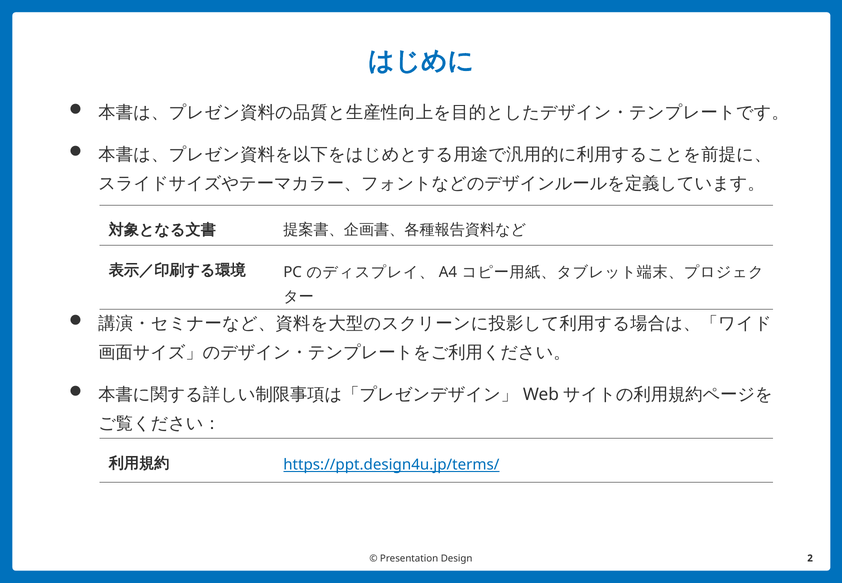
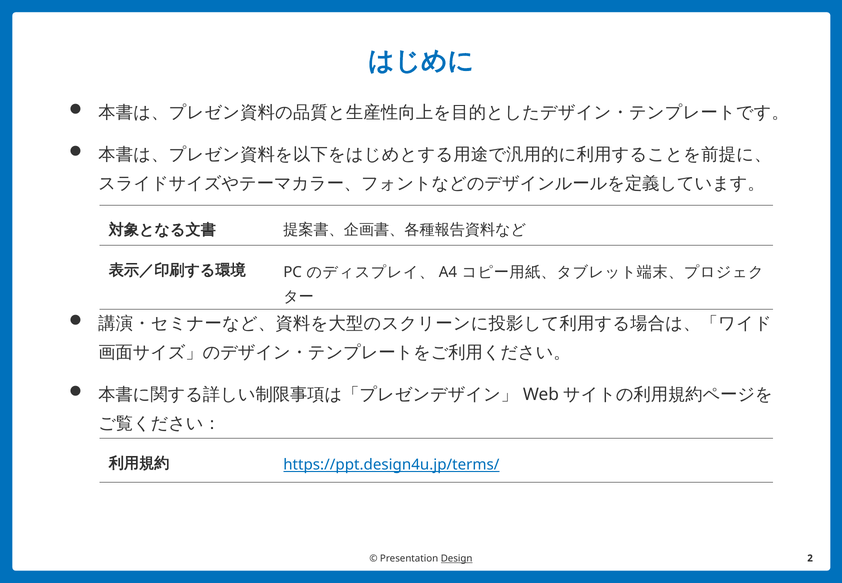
Design underline: none -> present (457, 559)
